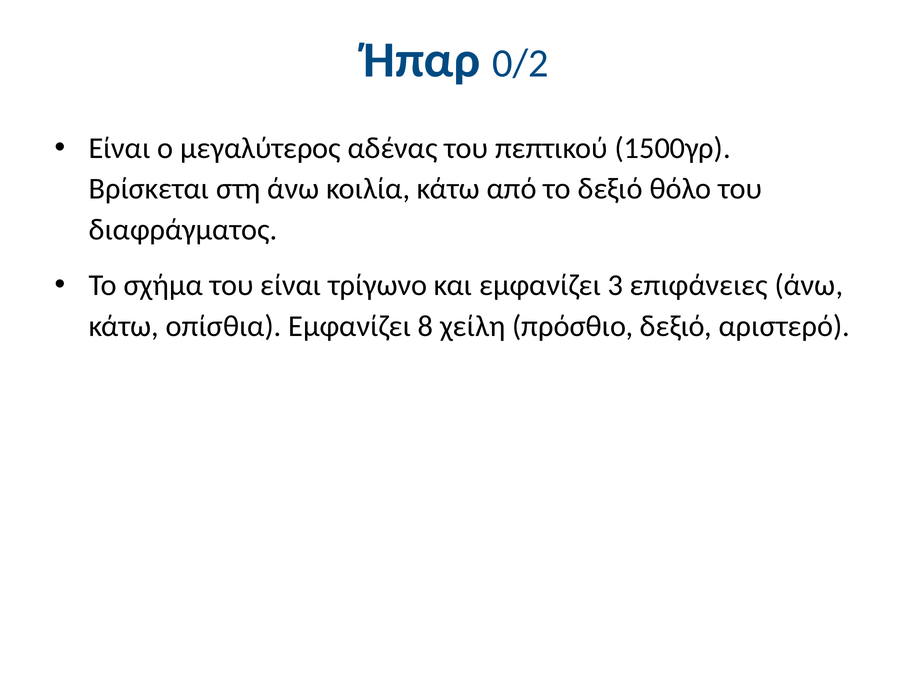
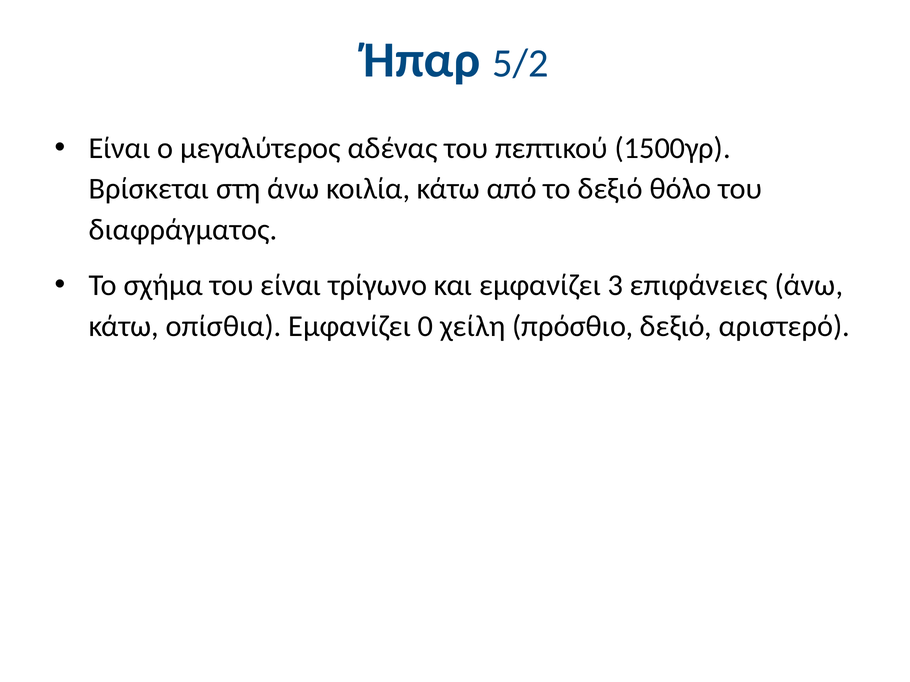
0/2: 0/2 -> 5/2 (520, 64)
8: 8 -> 0 (426, 326)
